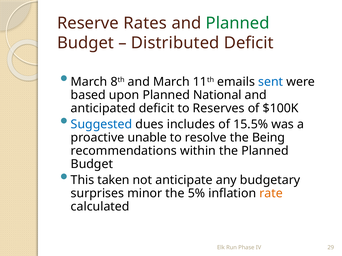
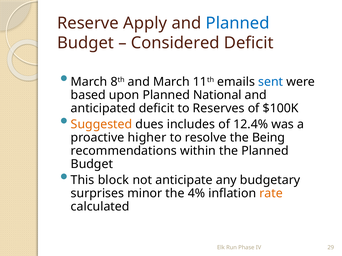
Rates: Rates -> Apply (145, 23)
Planned colour: green -> blue (238, 23)
Distributed: Distributed -> Considered (175, 43)
Suggested colour: blue -> orange (102, 124)
15.5%: 15.5% -> 12.4% (251, 124)
unable: unable -> higher (147, 138)
taken: taken -> block (113, 180)
5%: 5% -> 4% (196, 194)
